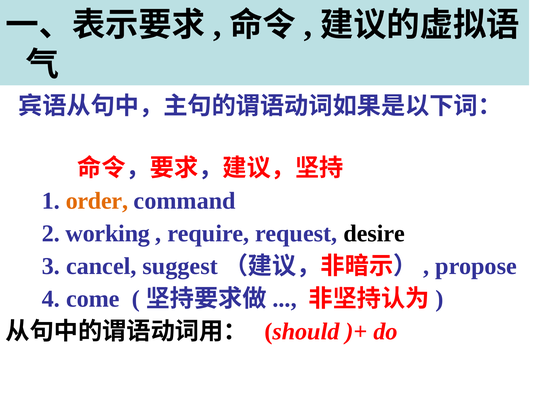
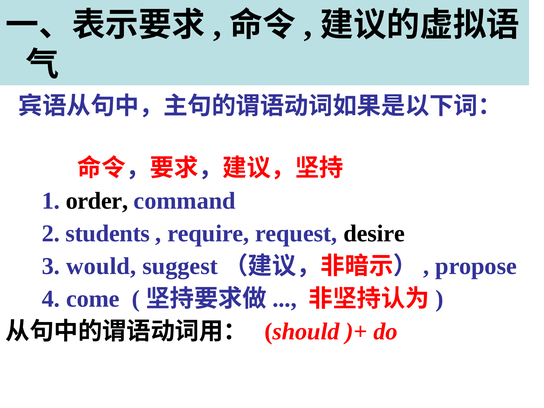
order colour: orange -> black (97, 201)
working: working -> students (108, 234)
cancel: cancel -> would (101, 266)
